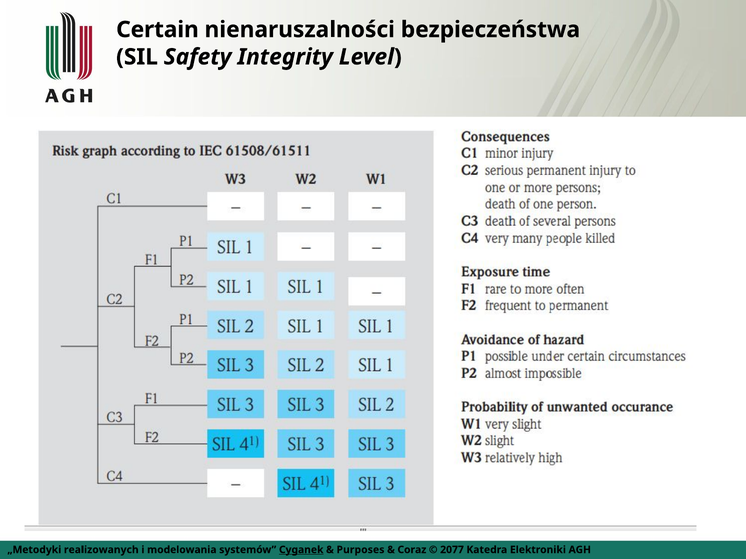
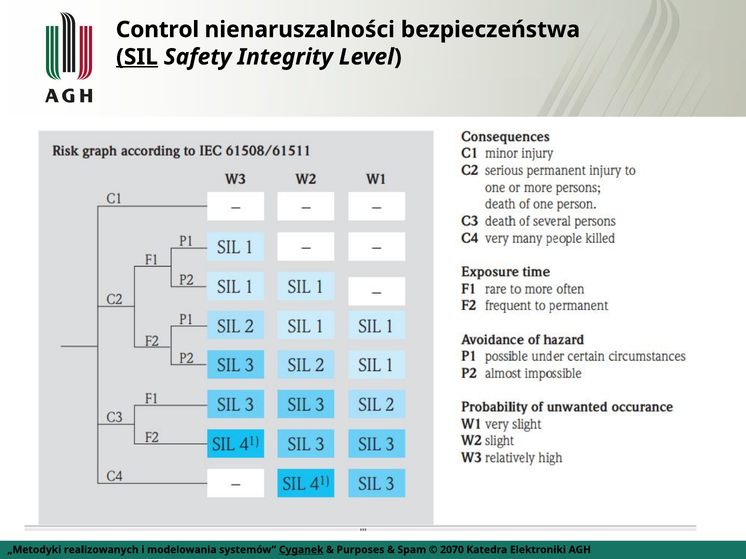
Certain: Certain -> Control (157, 30)
SIL underline: none -> present (137, 57)
Coraz: Coraz -> Spam (412, 550)
2077: 2077 -> 2070 (452, 550)
